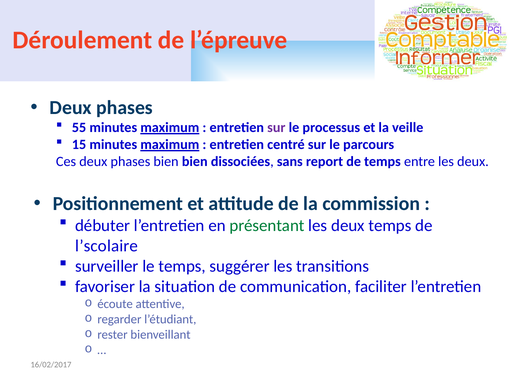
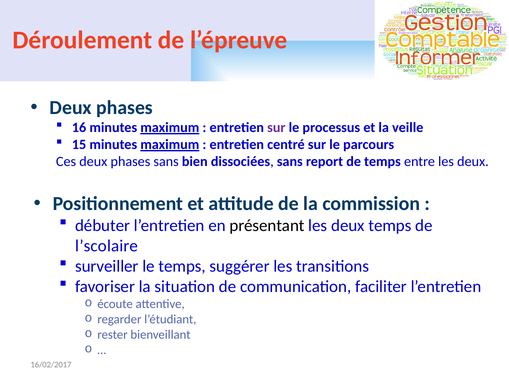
55: 55 -> 16 (79, 128)
phases bien: bien -> sans (166, 161)
présentant colour: green -> black (267, 225)
